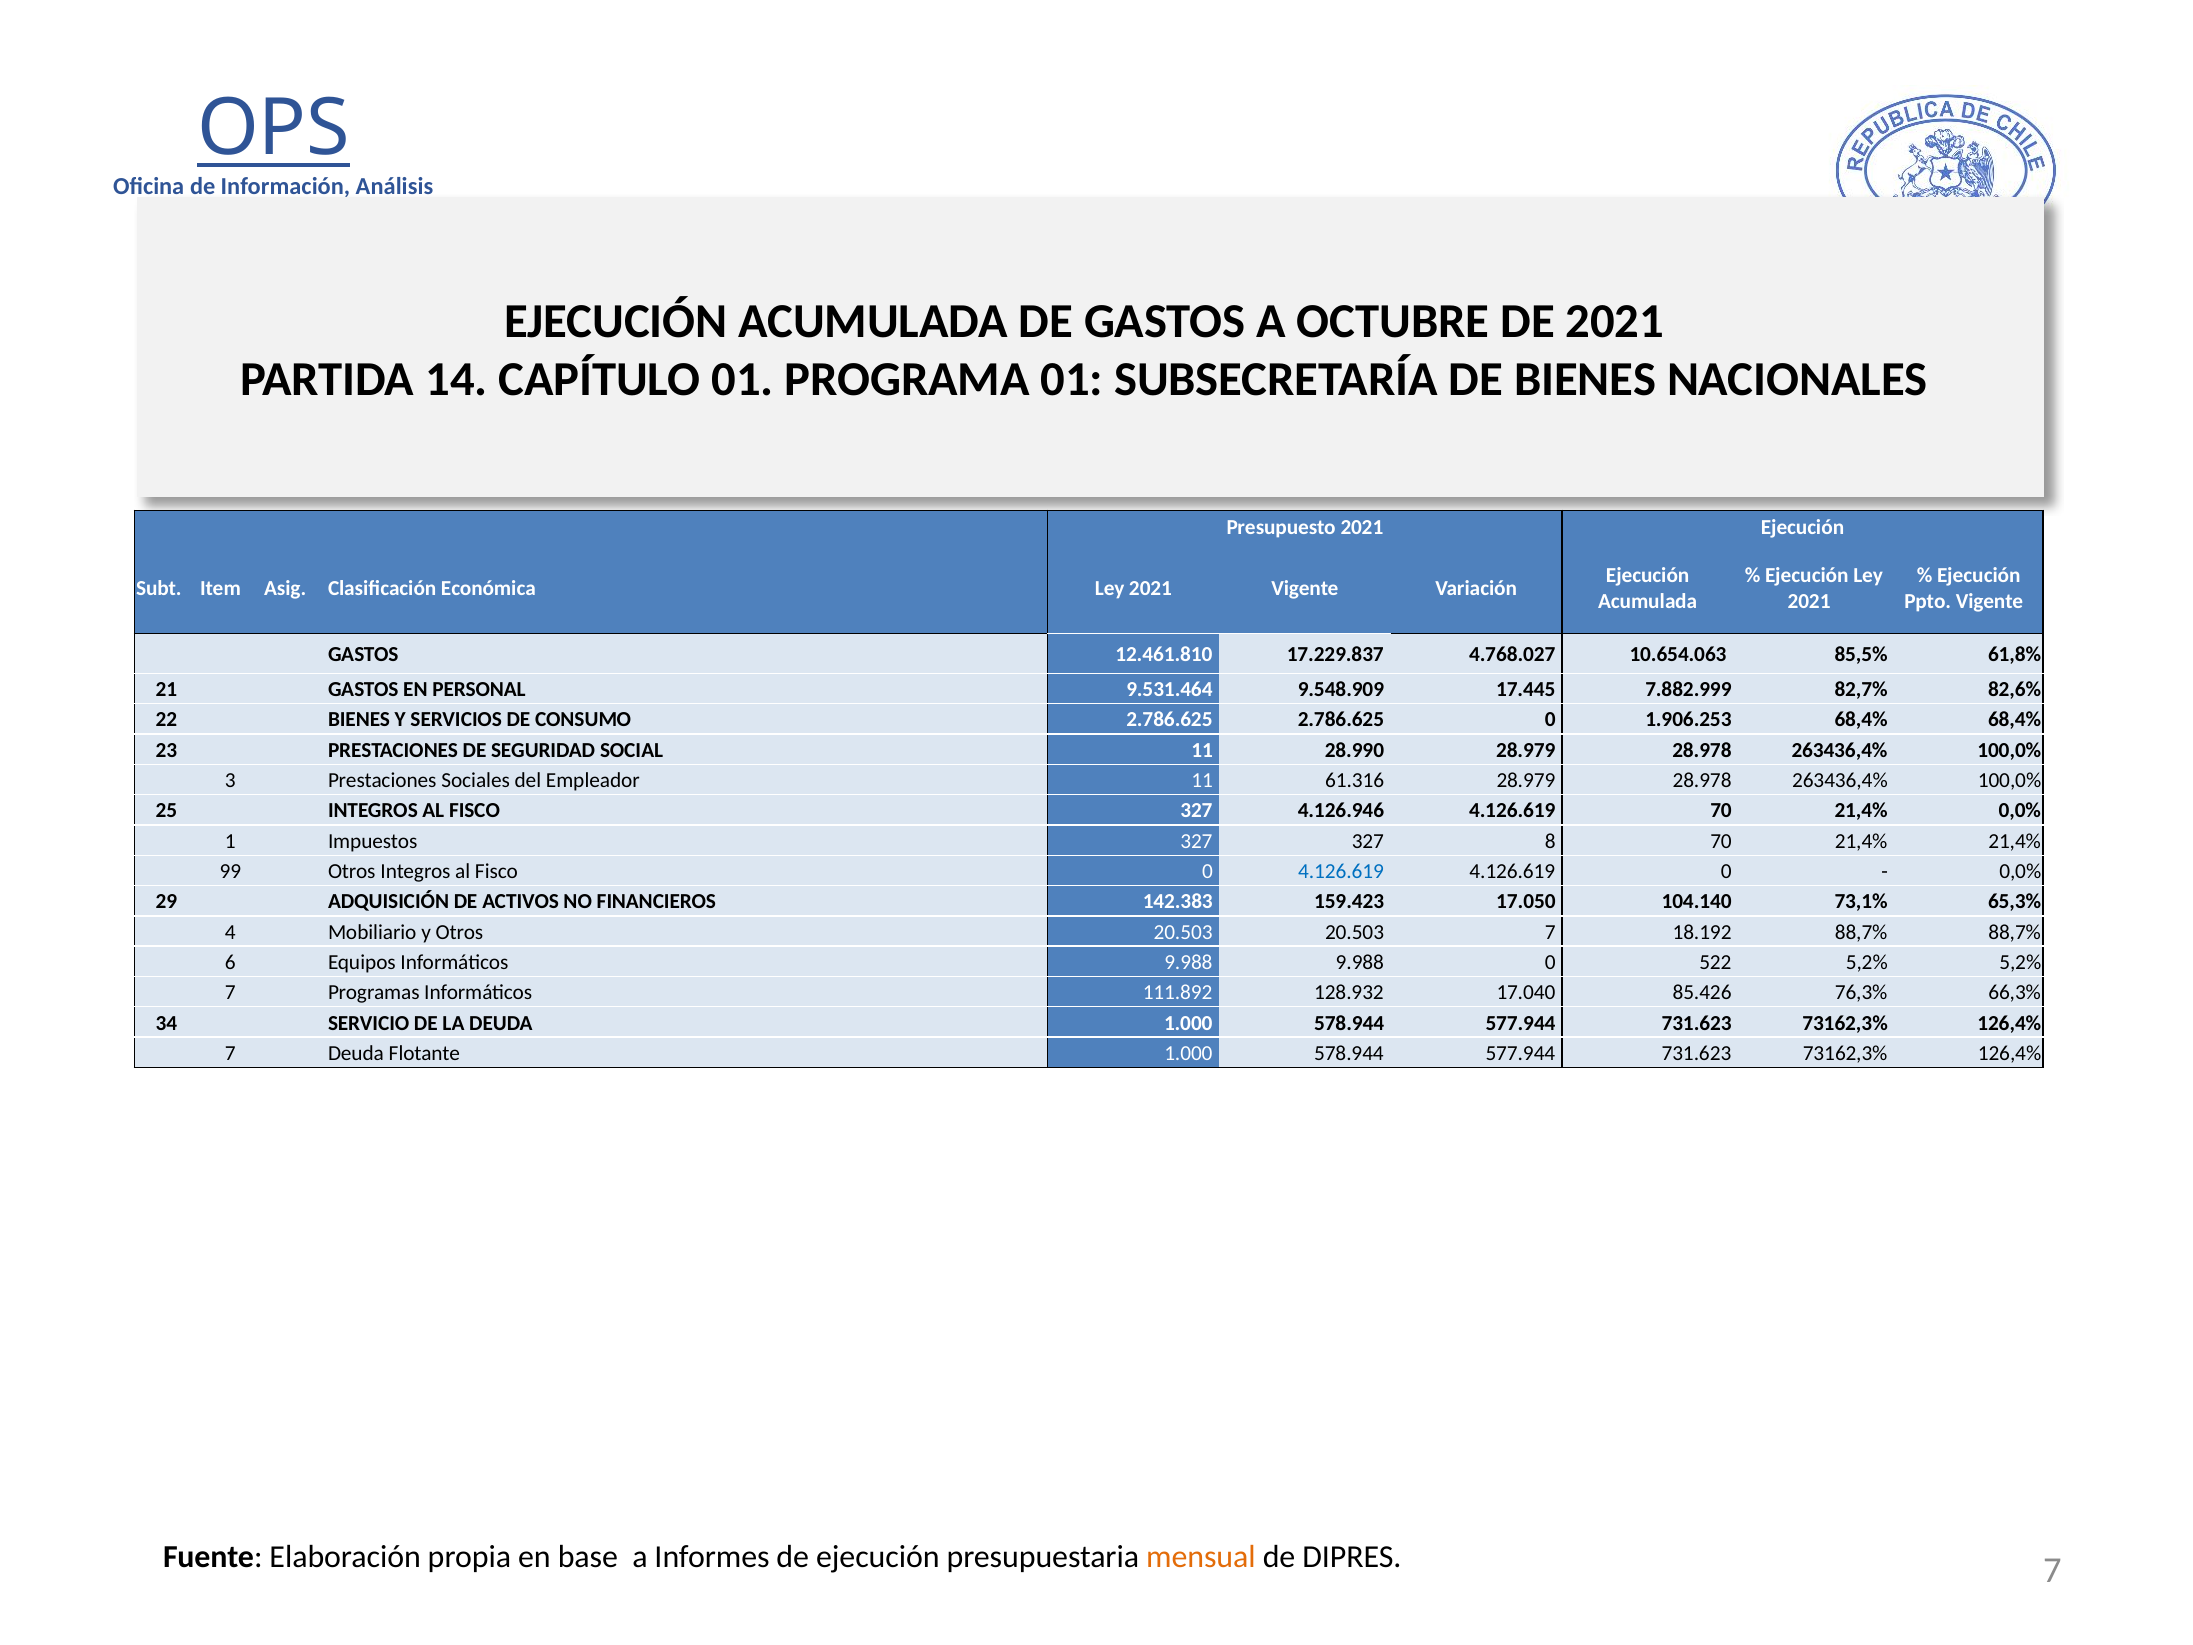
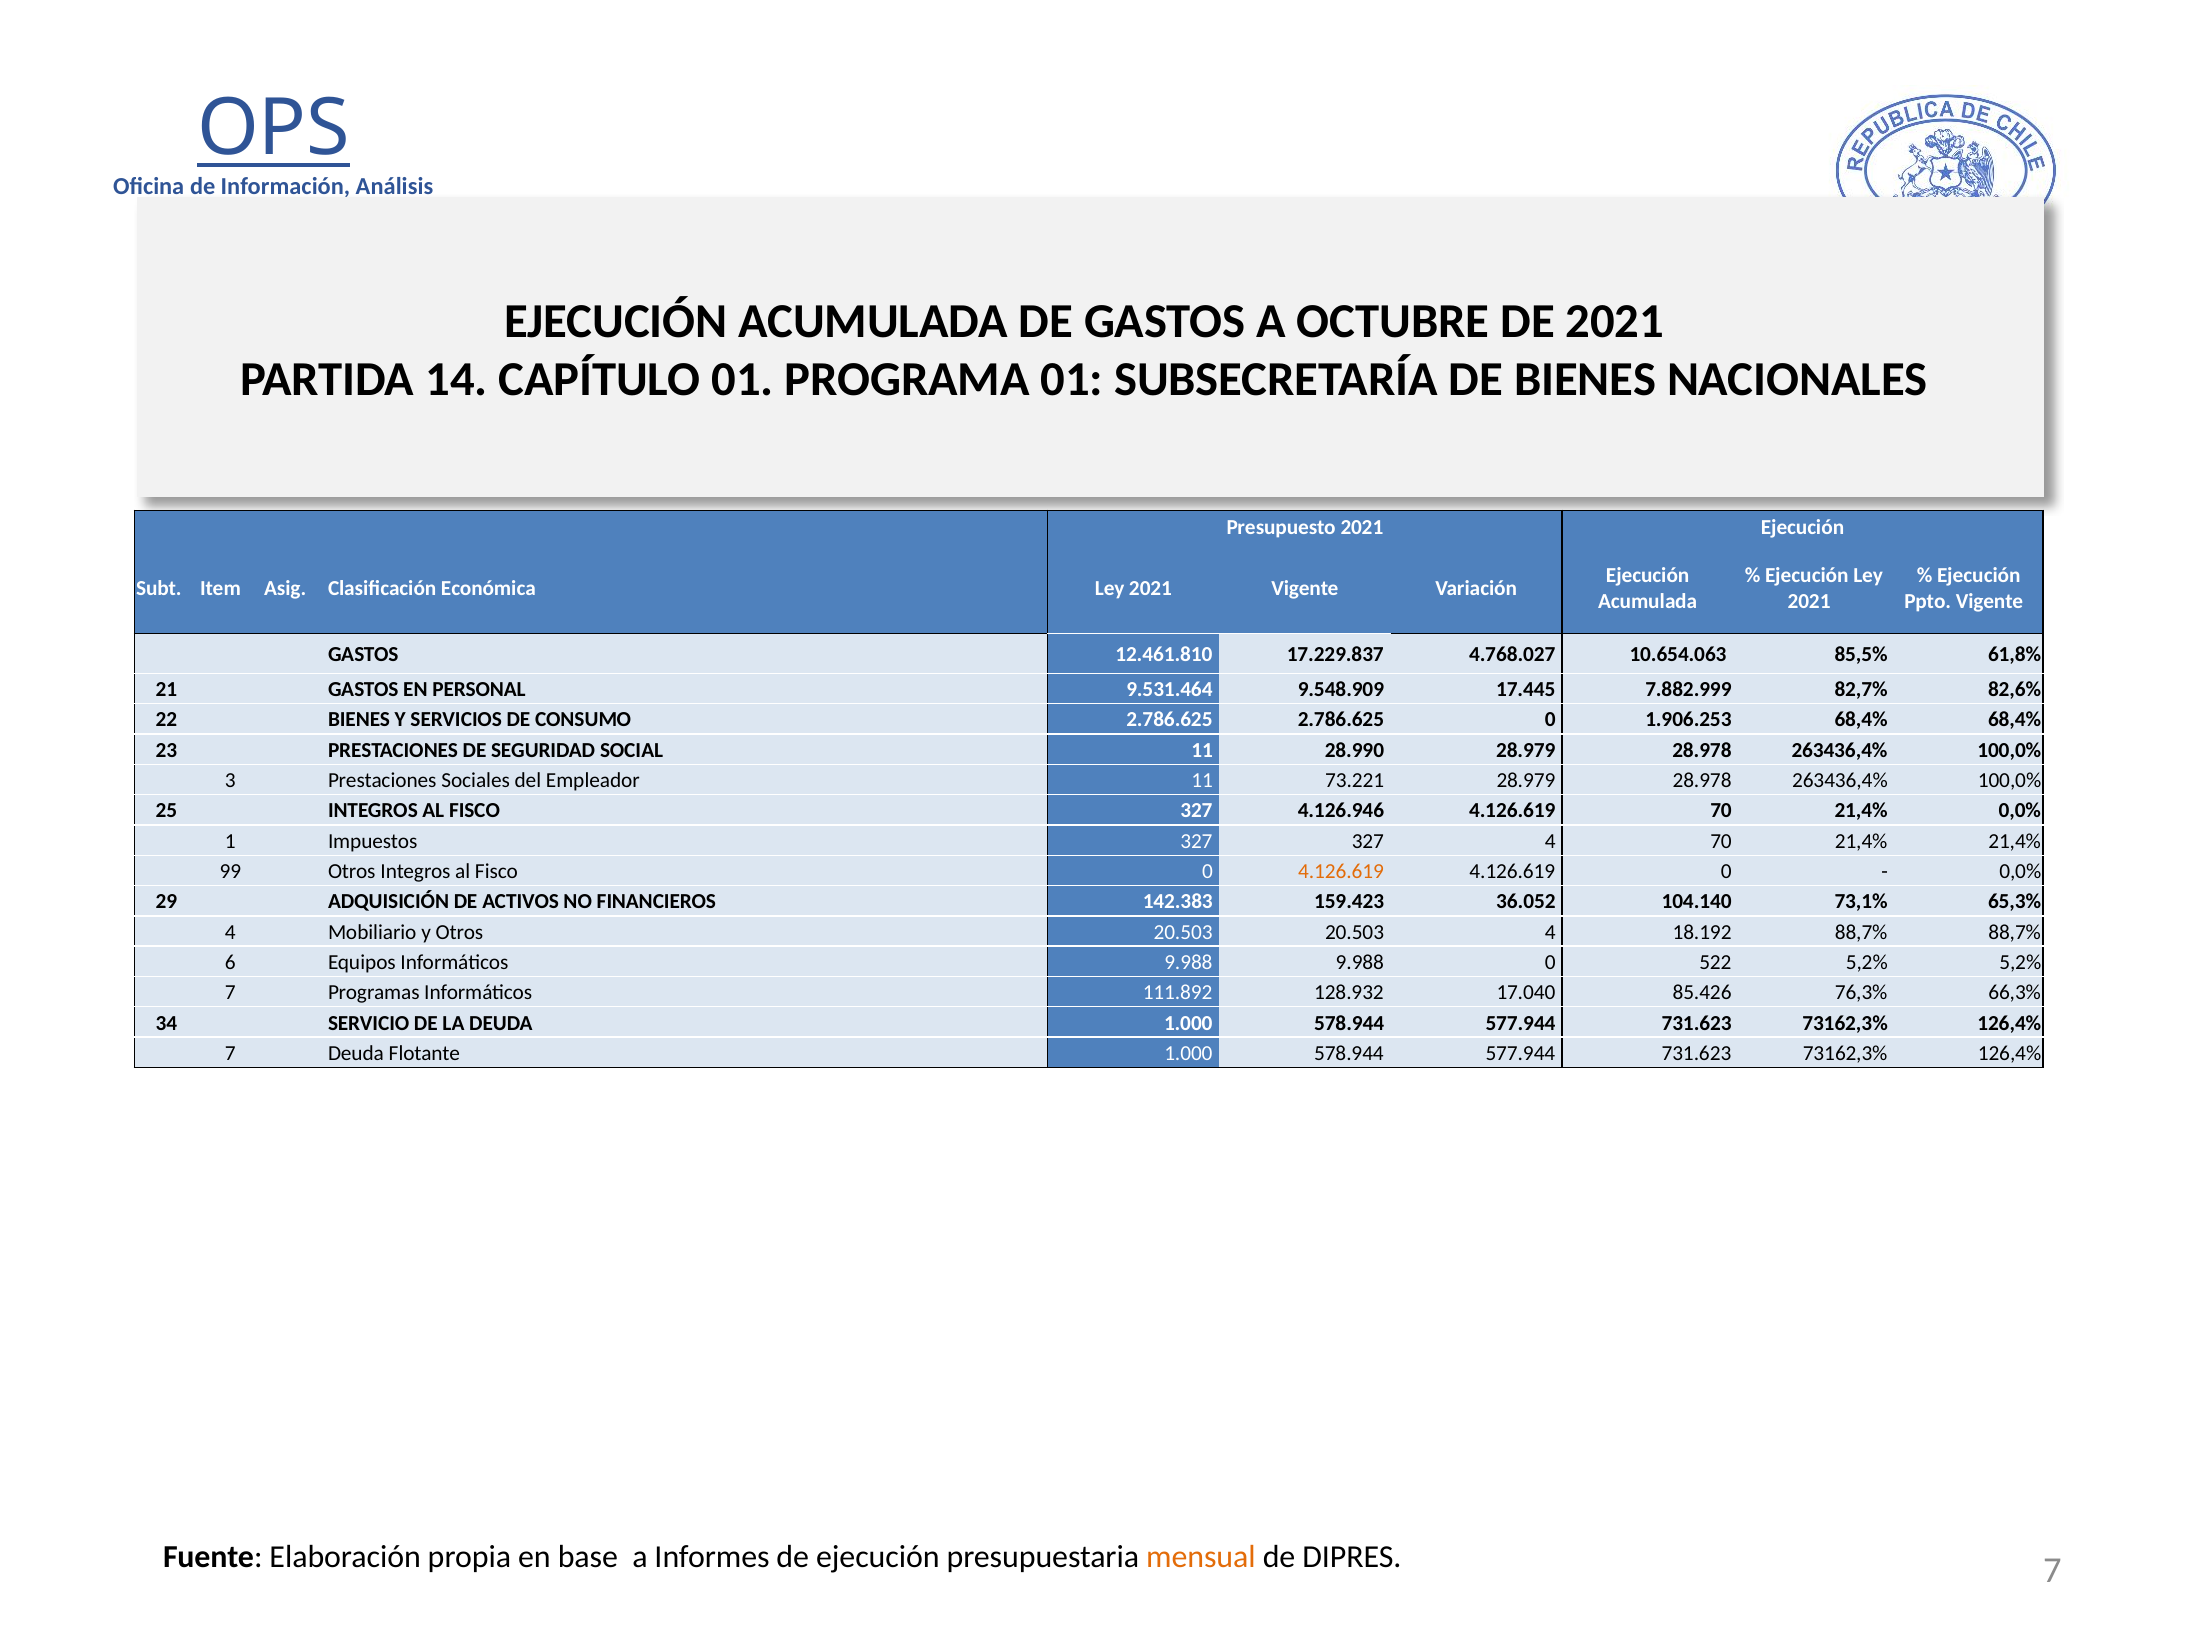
61.316: 61.316 -> 73.221 (1355, 780)
327 8: 8 -> 4 (1550, 841)
4.126.619 colour: blue -> orange (1341, 871)
17.050: 17.050 -> 36.052 (1526, 902)
20.503 7: 7 -> 4 (1550, 932)
